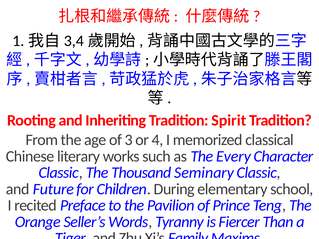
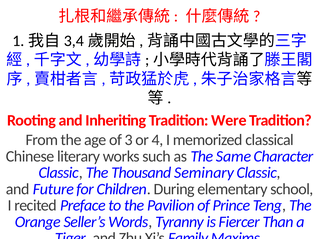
Spirit: Spirit -> Were (229, 121)
Every: Every -> Same (234, 157)
